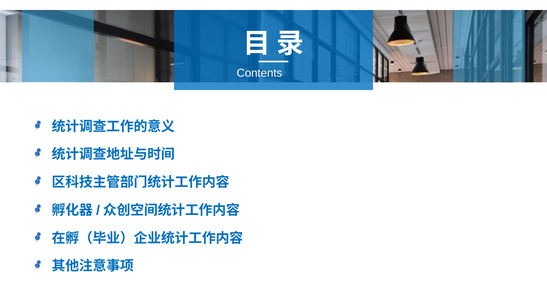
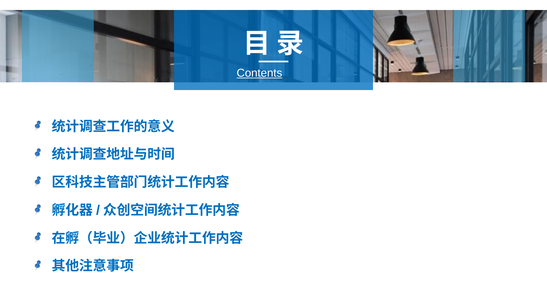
Contents underline: none -> present (259, 73)
